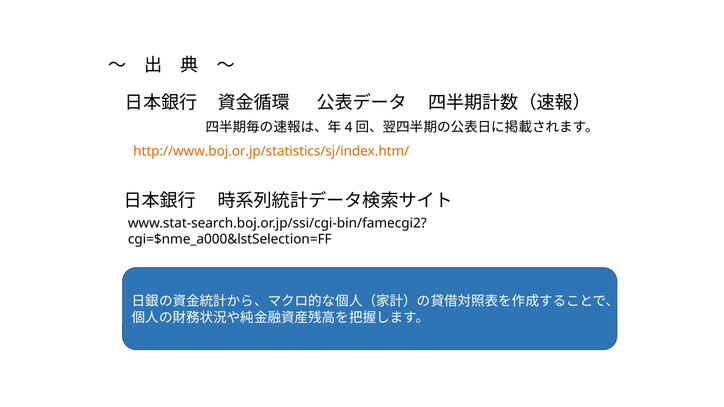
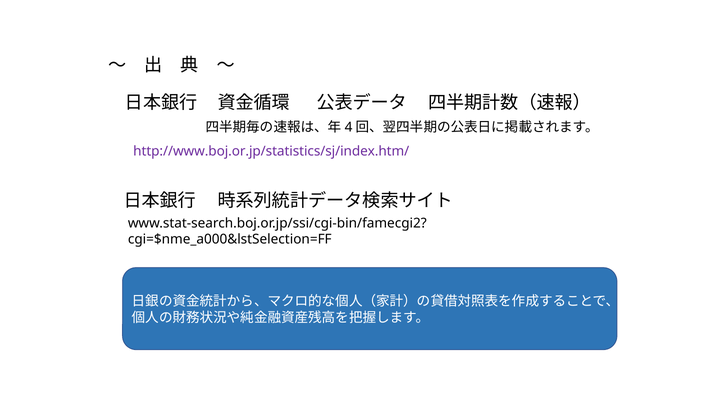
http://www.boj.or.jp/statistics/sj/index.htm/ colour: orange -> purple (271, 151)
